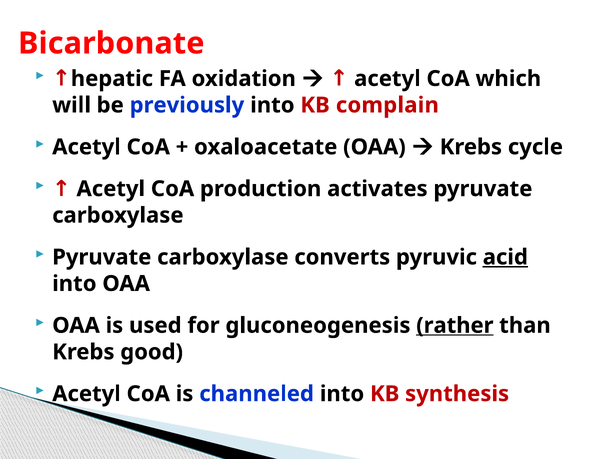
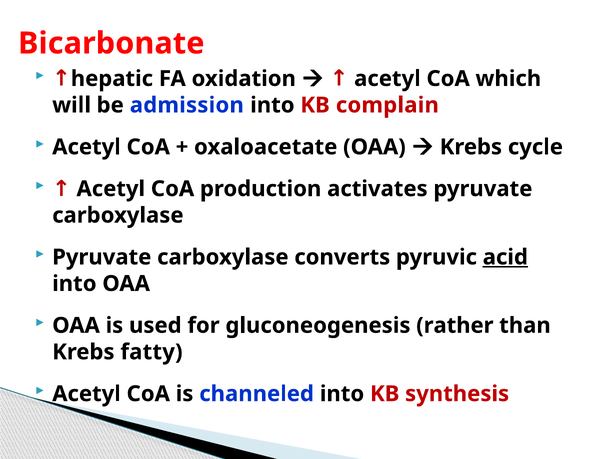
previously: previously -> admission (187, 105)
rather underline: present -> none (455, 326)
good: good -> fatty (151, 352)
